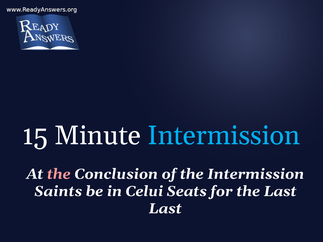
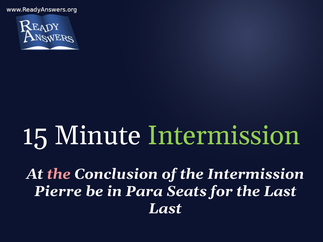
Intermission colour: light blue -> light green (224, 136)
Saints: Saints -> Pierre (58, 191)
Celui: Celui -> Para (144, 191)
